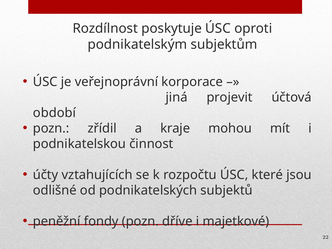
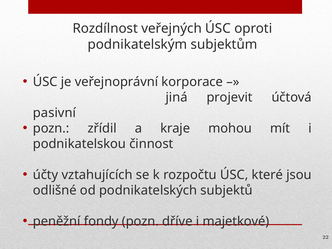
poskytuje: poskytuje -> veřejných (172, 28)
období: období -> pasivní (54, 113)
